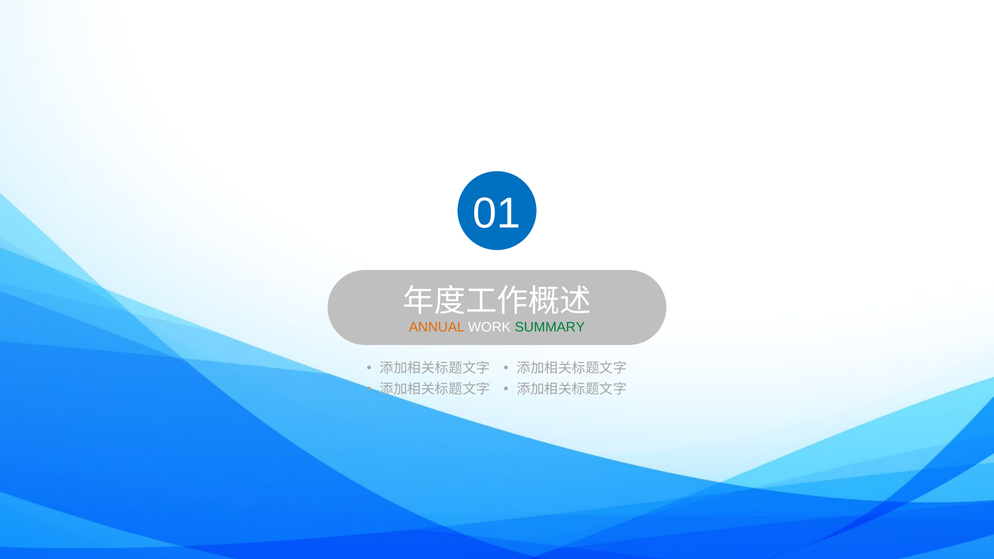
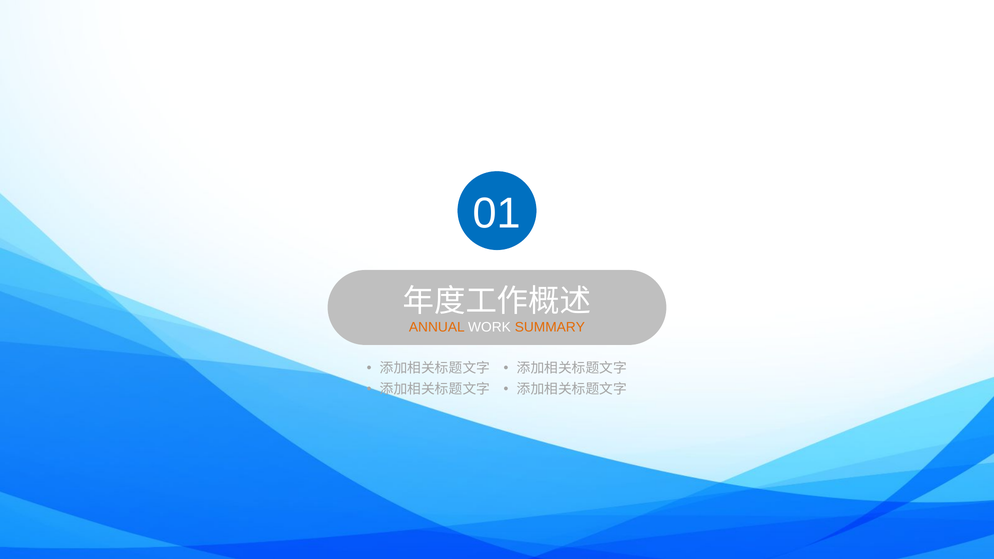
SUMMARY colour: green -> orange (550, 327)
